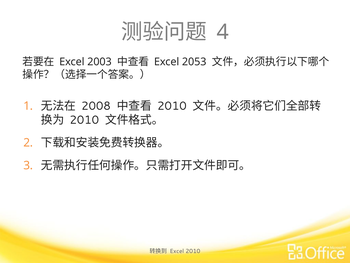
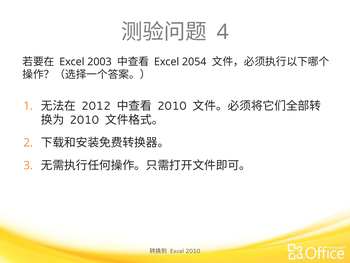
2053: 2053 -> 2054 (194, 62)
2008: 2008 -> 2012 (96, 106)
